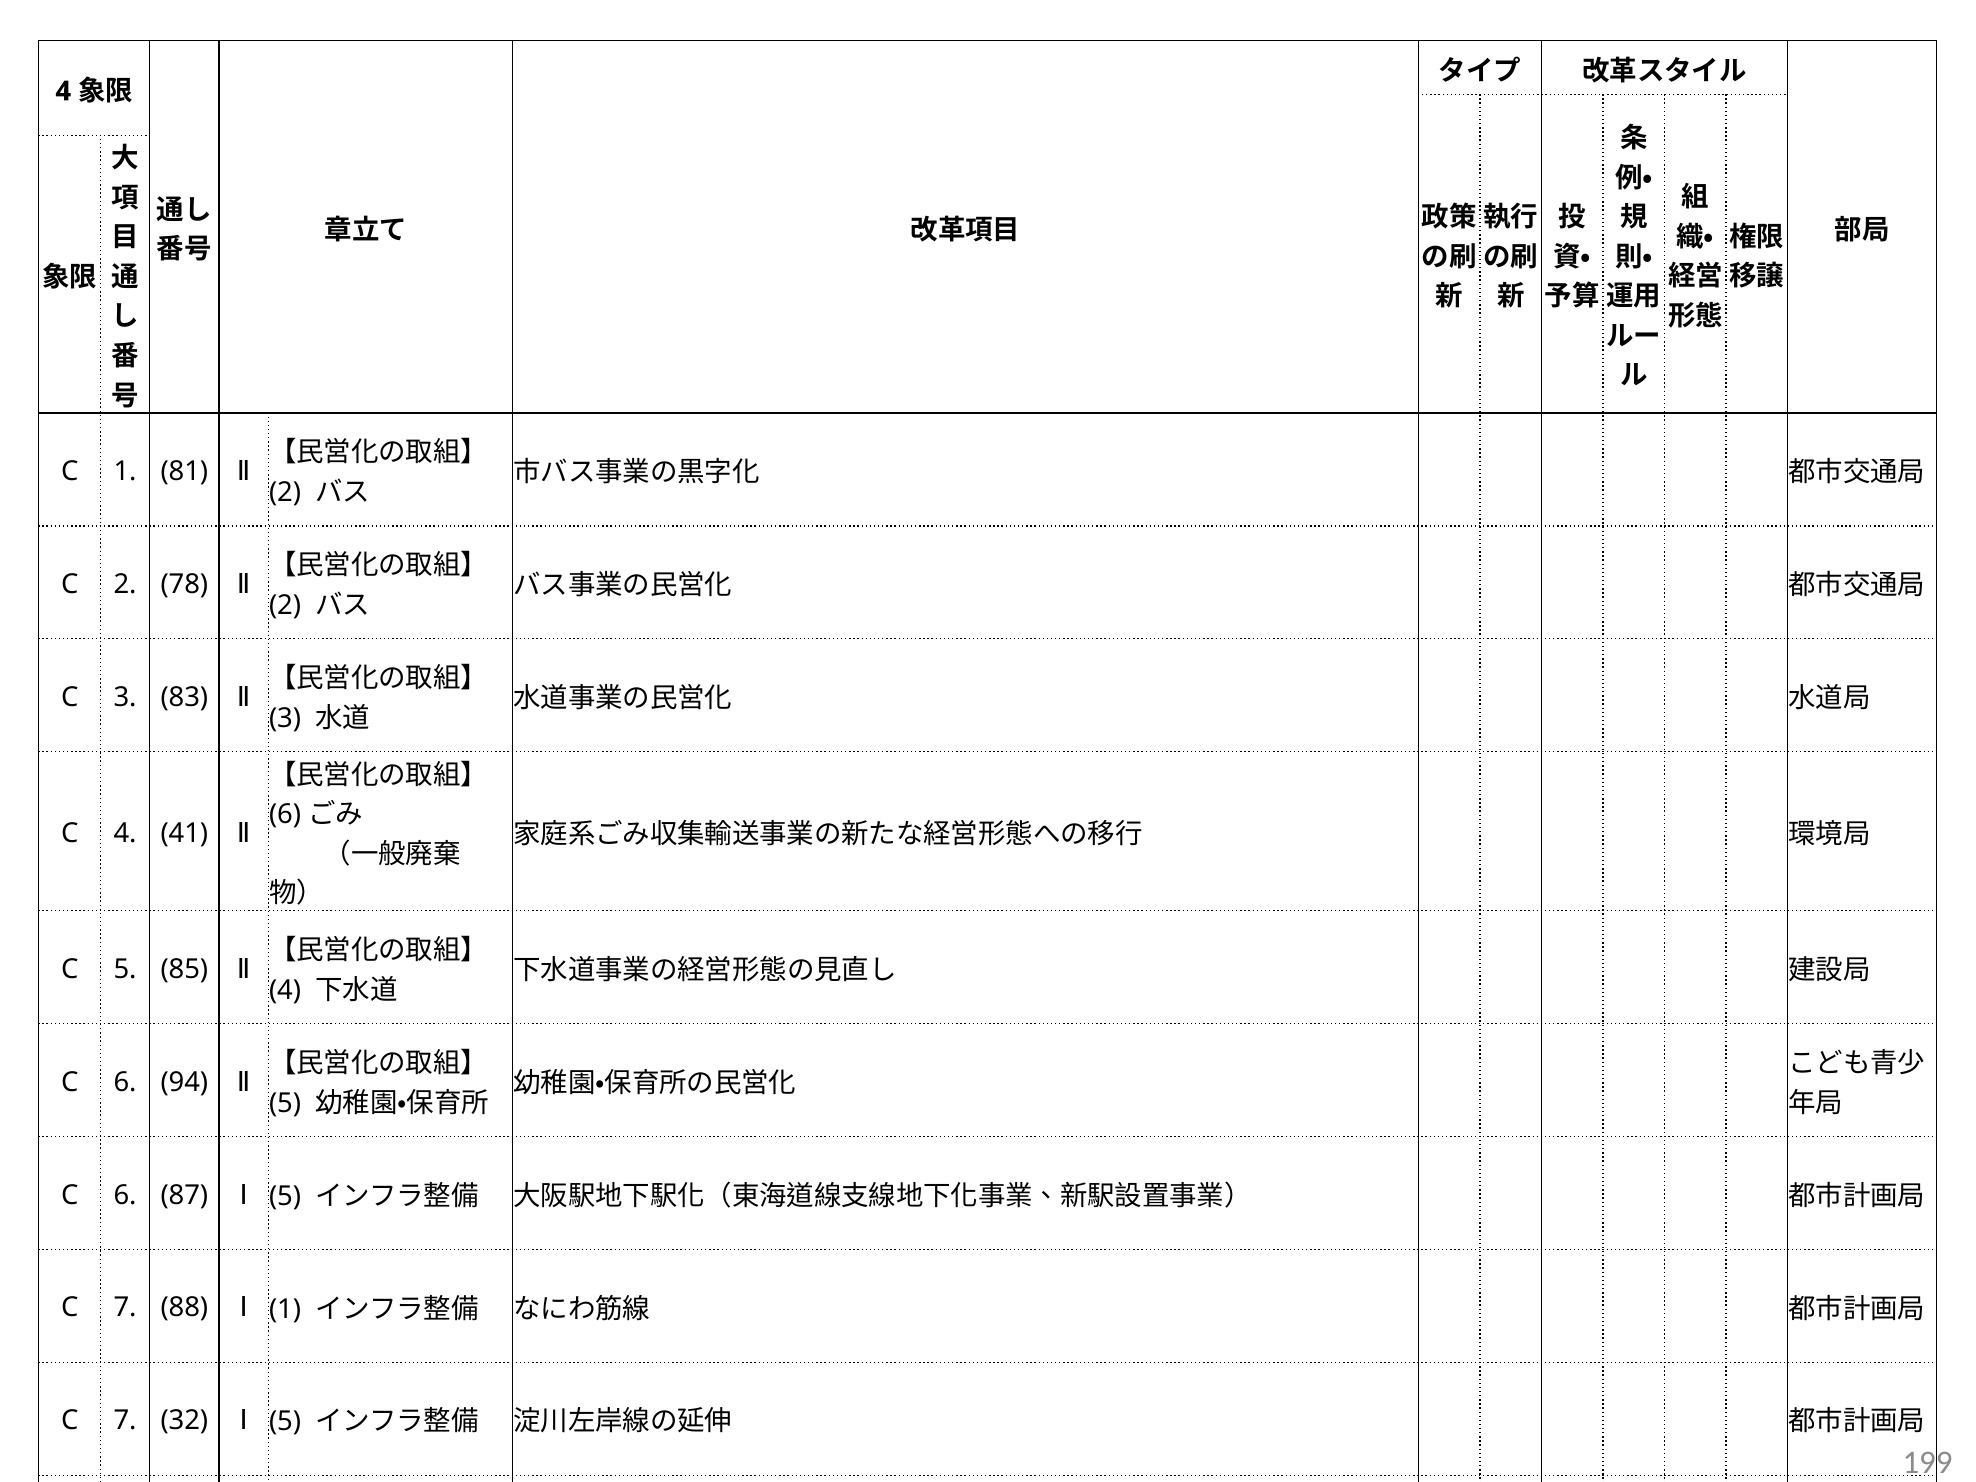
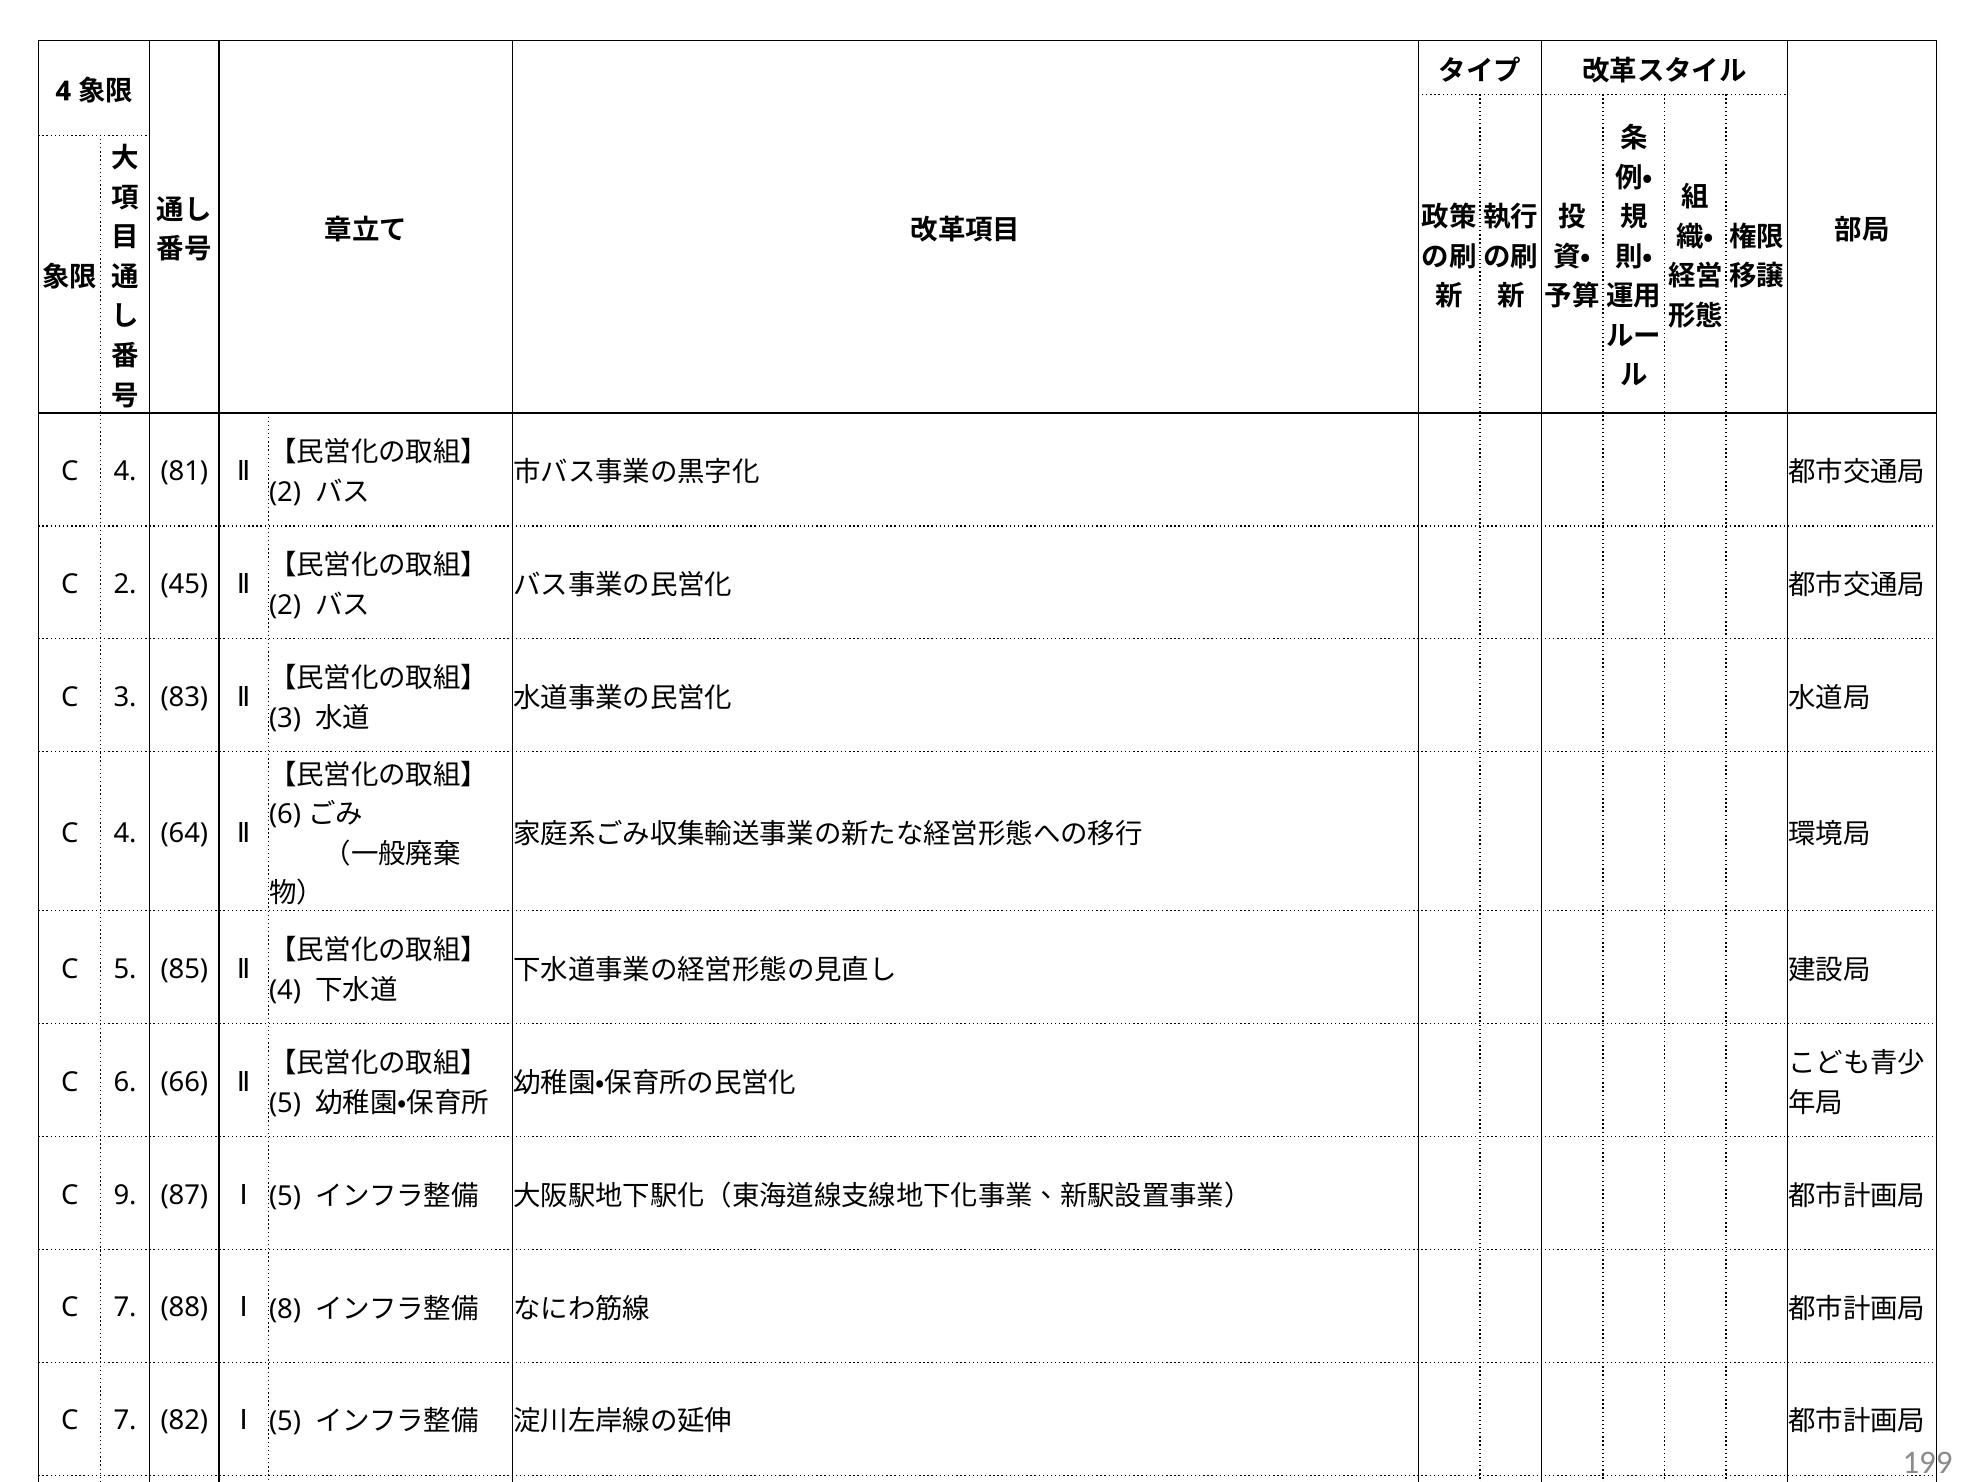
1: 1 -> 4 (125, 472)
78: 78 -> 45 (184, 584)
41: 41 -> 64 (184, 833)
94: 94 -> 66 (184, 1082)
6: 6 -> 9 (125, 1195)
Ⅰ 1: 1 -> 8 (285, 1309)
32: 32 -> 82 (184, 1421)
